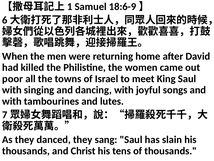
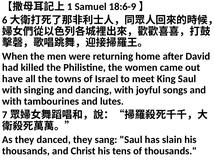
poor: poor -> have (13, 79)
